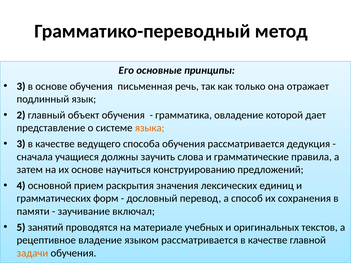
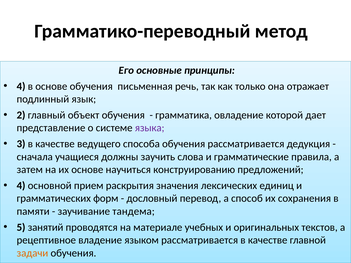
3: 3 -> 4 (21, 86)
языка colour: orange -> purple (150, 128)
включал: включал -> тандема (134, 212)
